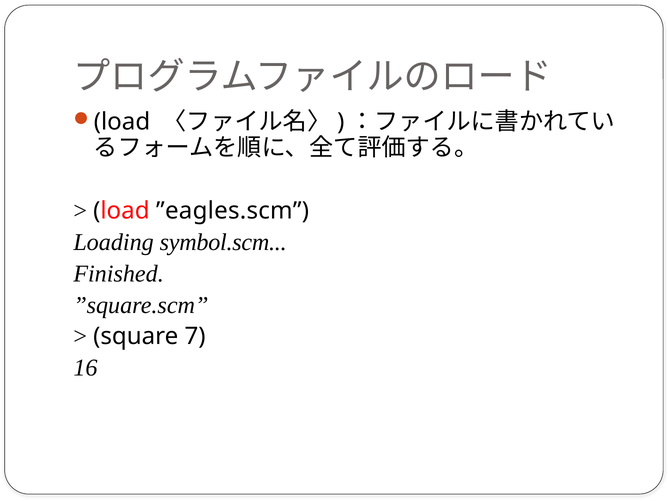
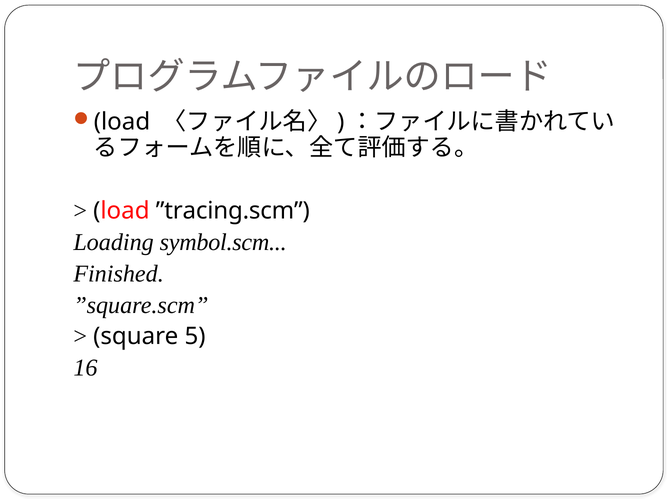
”eagles.scm: ”eagles.scm -> ”tracing.scm (233, 211)
7: 7 -> 5 (195, 337)
